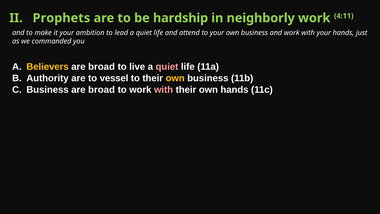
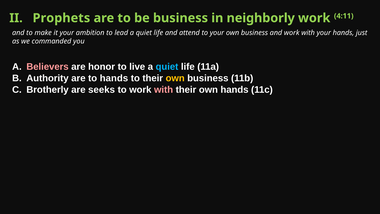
be hardship: hardship -> business (181, 18)
Believers colour: yellow -> pink (48, 67)
broad: broad -> honor (102, 67)
quiet colour: pink -> light blue (167, 67)
to vessel: vessel -> hands (114, 78)
Business: Business -> Brotherly (48, 90)
broad: broad -> seeks (102, 90)
